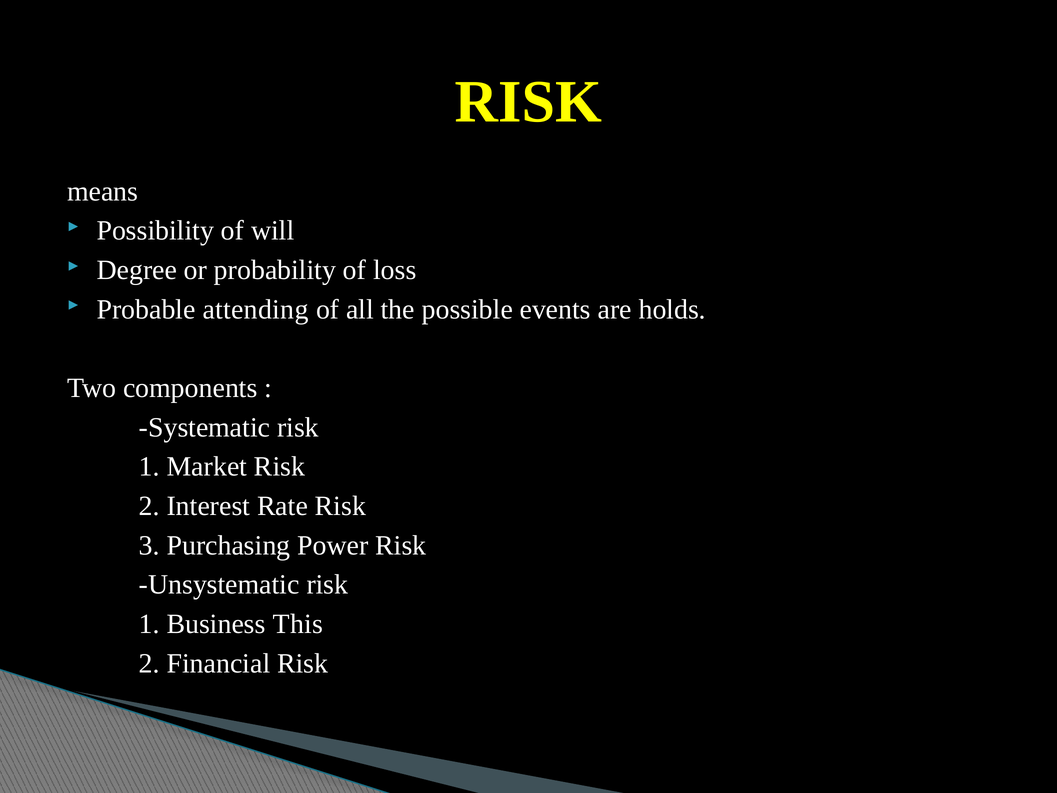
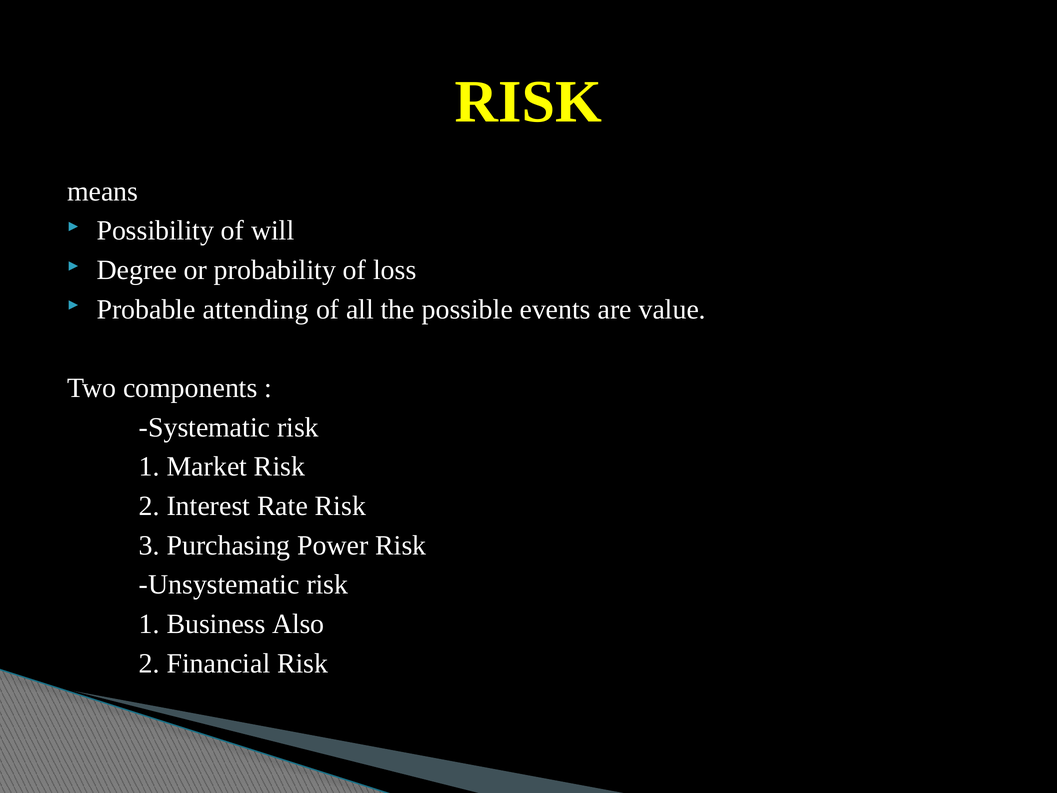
holds: holds -> value (672, 309)
This: This -> Also (298, 624)
